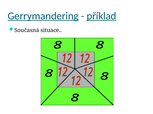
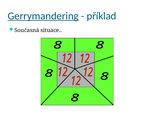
příklad underline: present -> none (102, 16)
